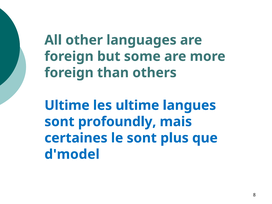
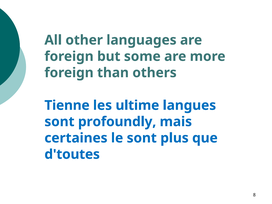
Ultime: Ultime -> Tienne (67, 105)
d'model: d'model -> d'toutes (72, 154)
